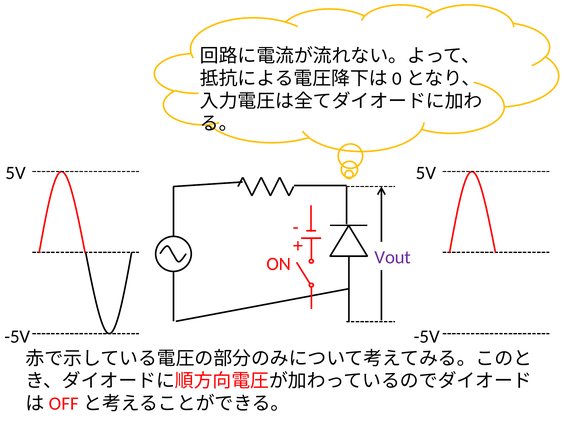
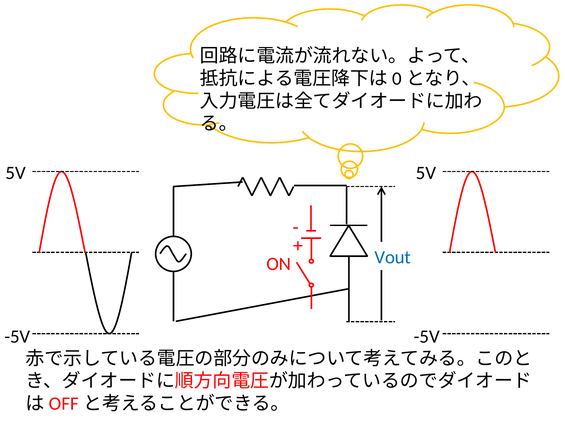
Vout colour: purple -> blue (393, 258)
